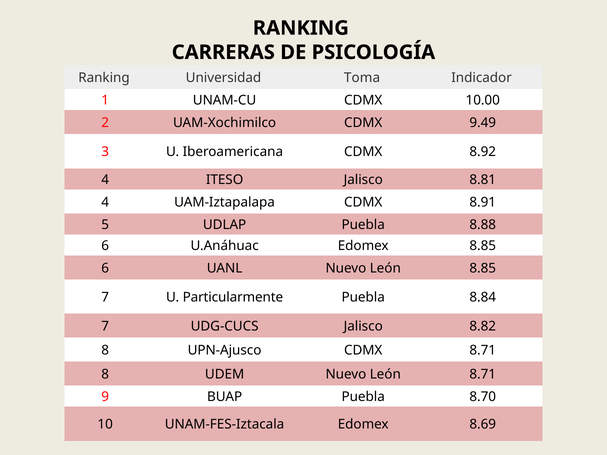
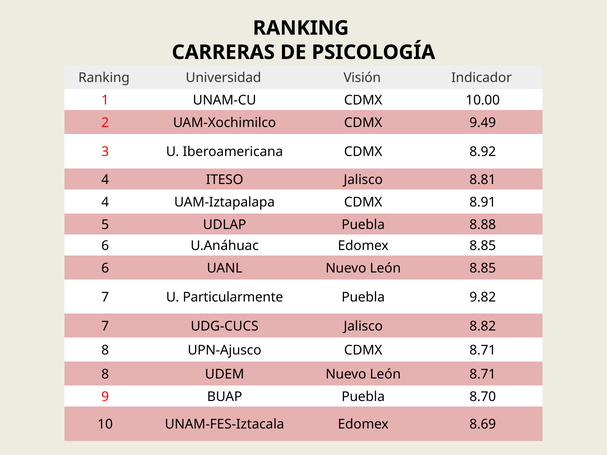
Toma: Toma -> Visión (362, 78)
8.84: 8.84 -> 9.82 (483, 297)
